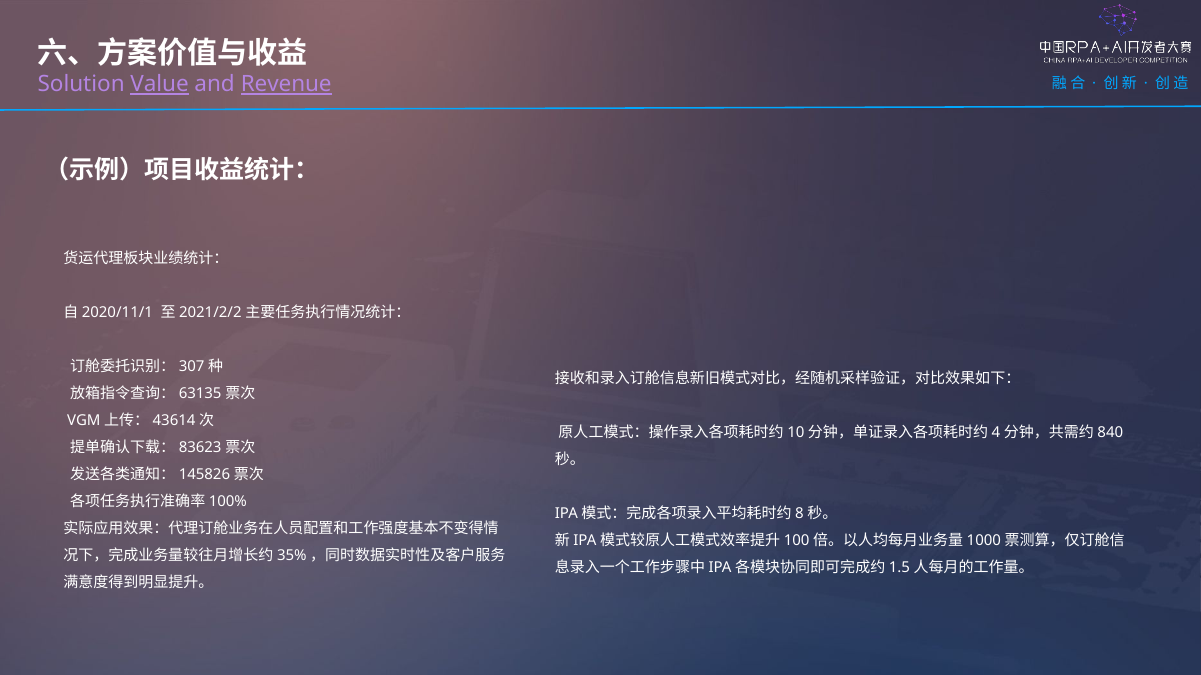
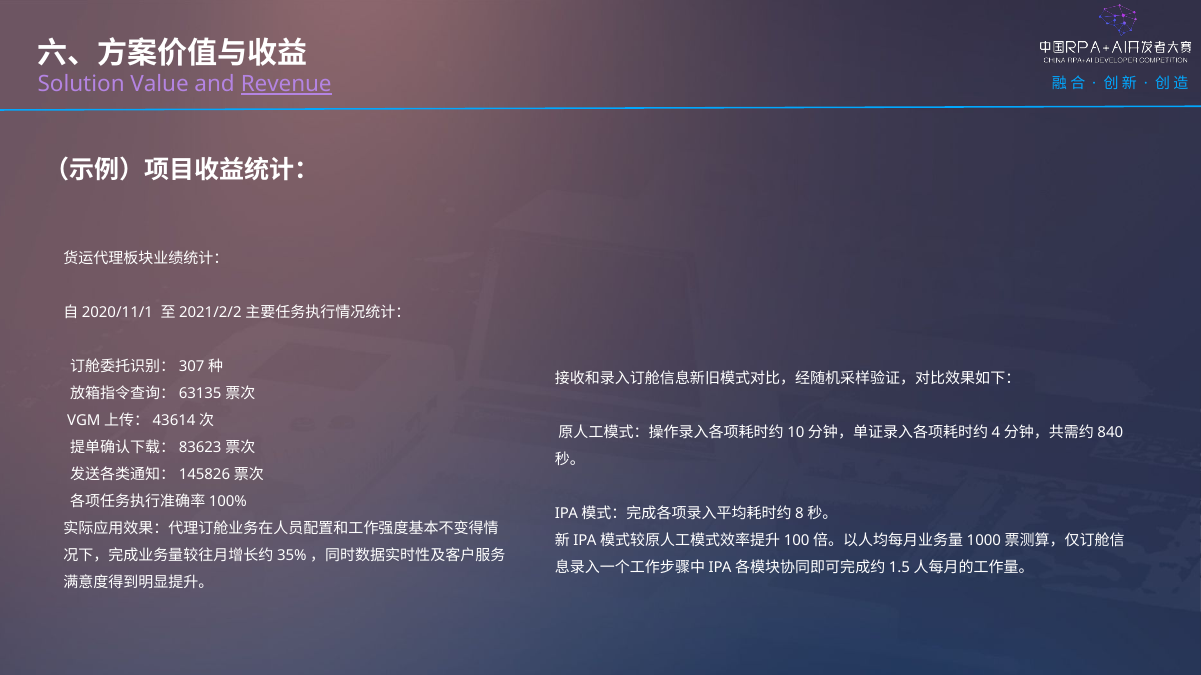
Value underline: present -> none (160, 84)
